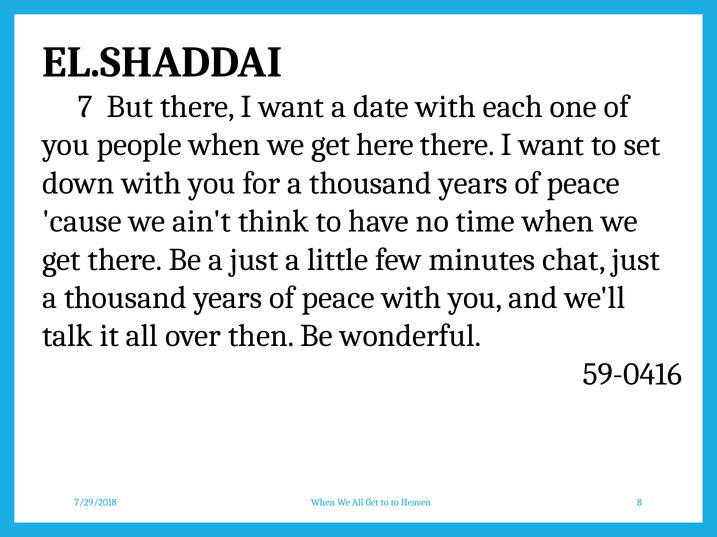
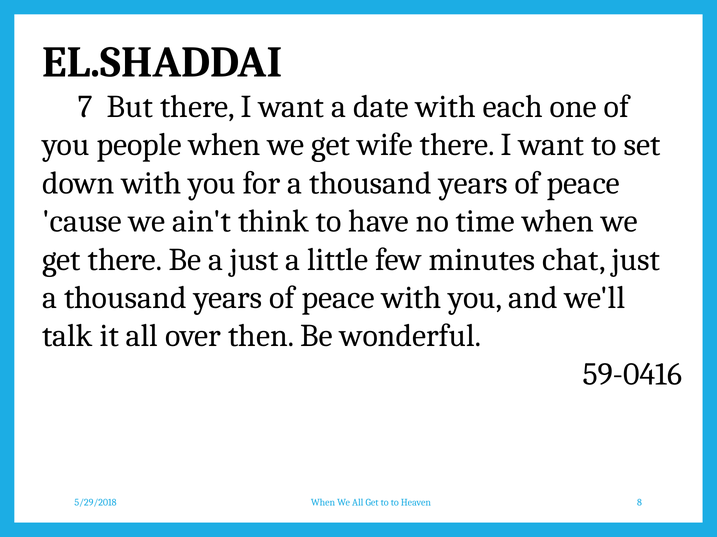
here: here -> wife (385, 145)
7/29/2018: 7/29/2018 -> 5/29/2018 (95, 503)
